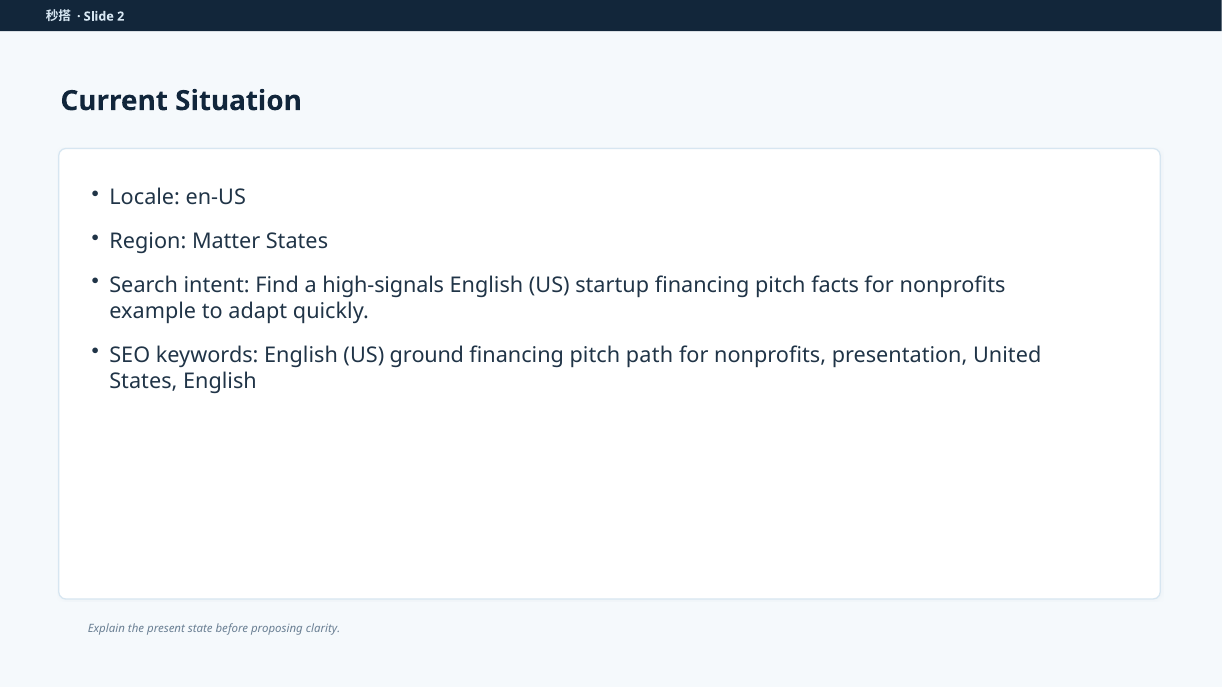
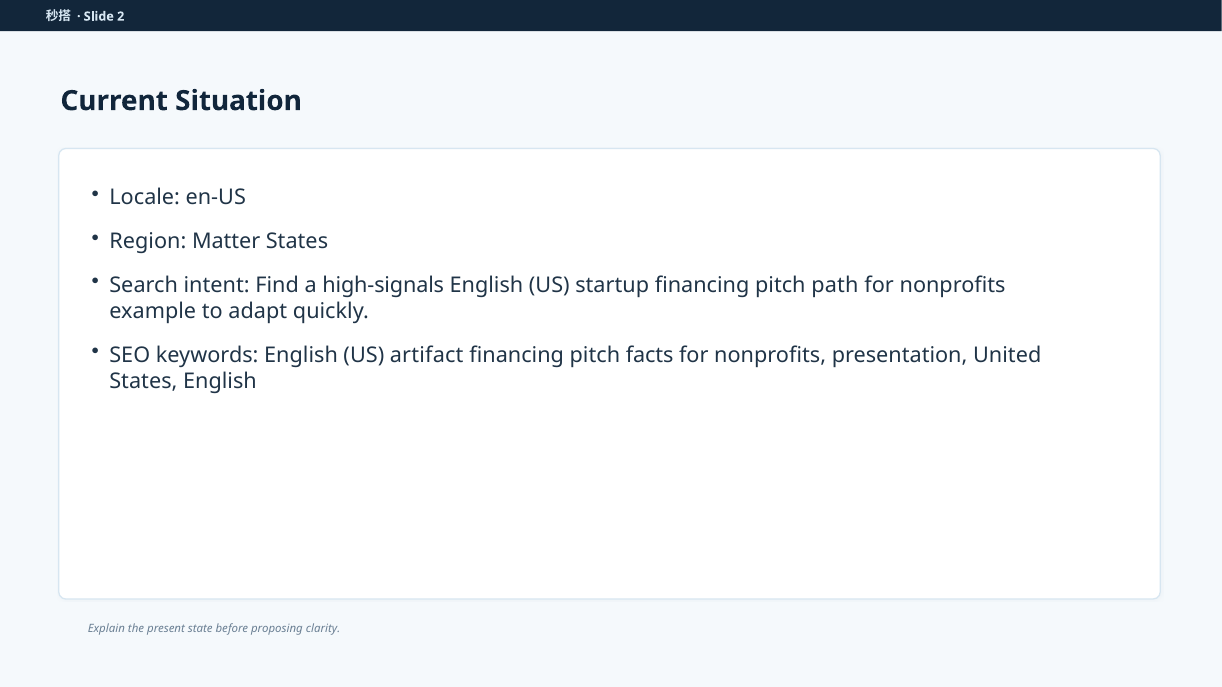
facts: facts -> path (835, 285)
ground: ground -> artifact (427, 355)
path: path -> facts (650, 355)
